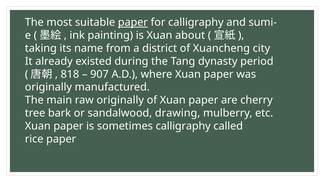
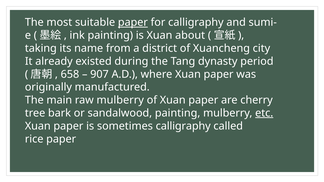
818: 818 -> 658 (70, 74)
raw originally: originally -> mulberry (120, 100)
sandalwood drawing: drawing -> painting (178, 113)
etc underline: none -> present (264, 113)
